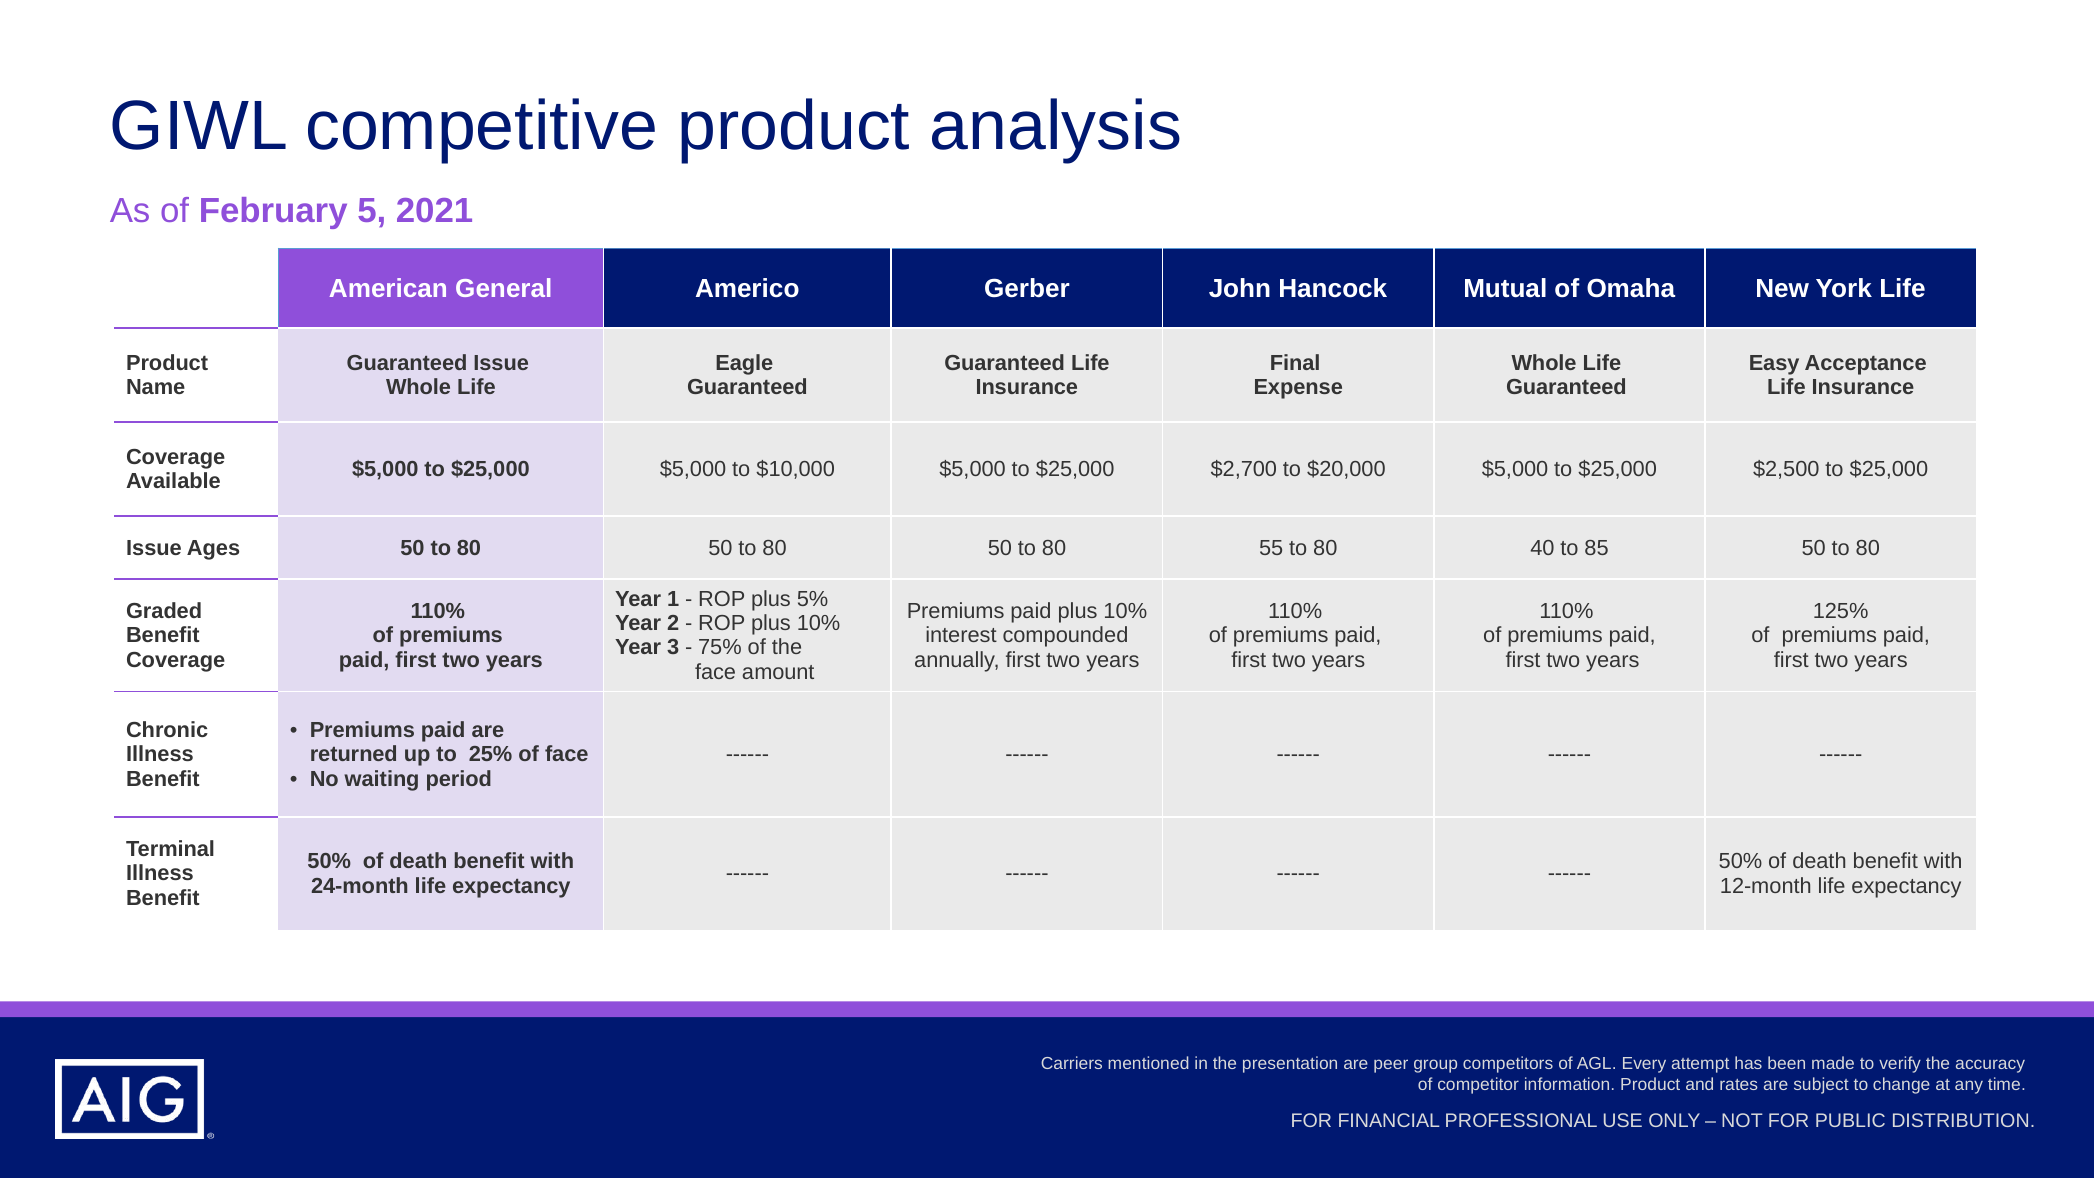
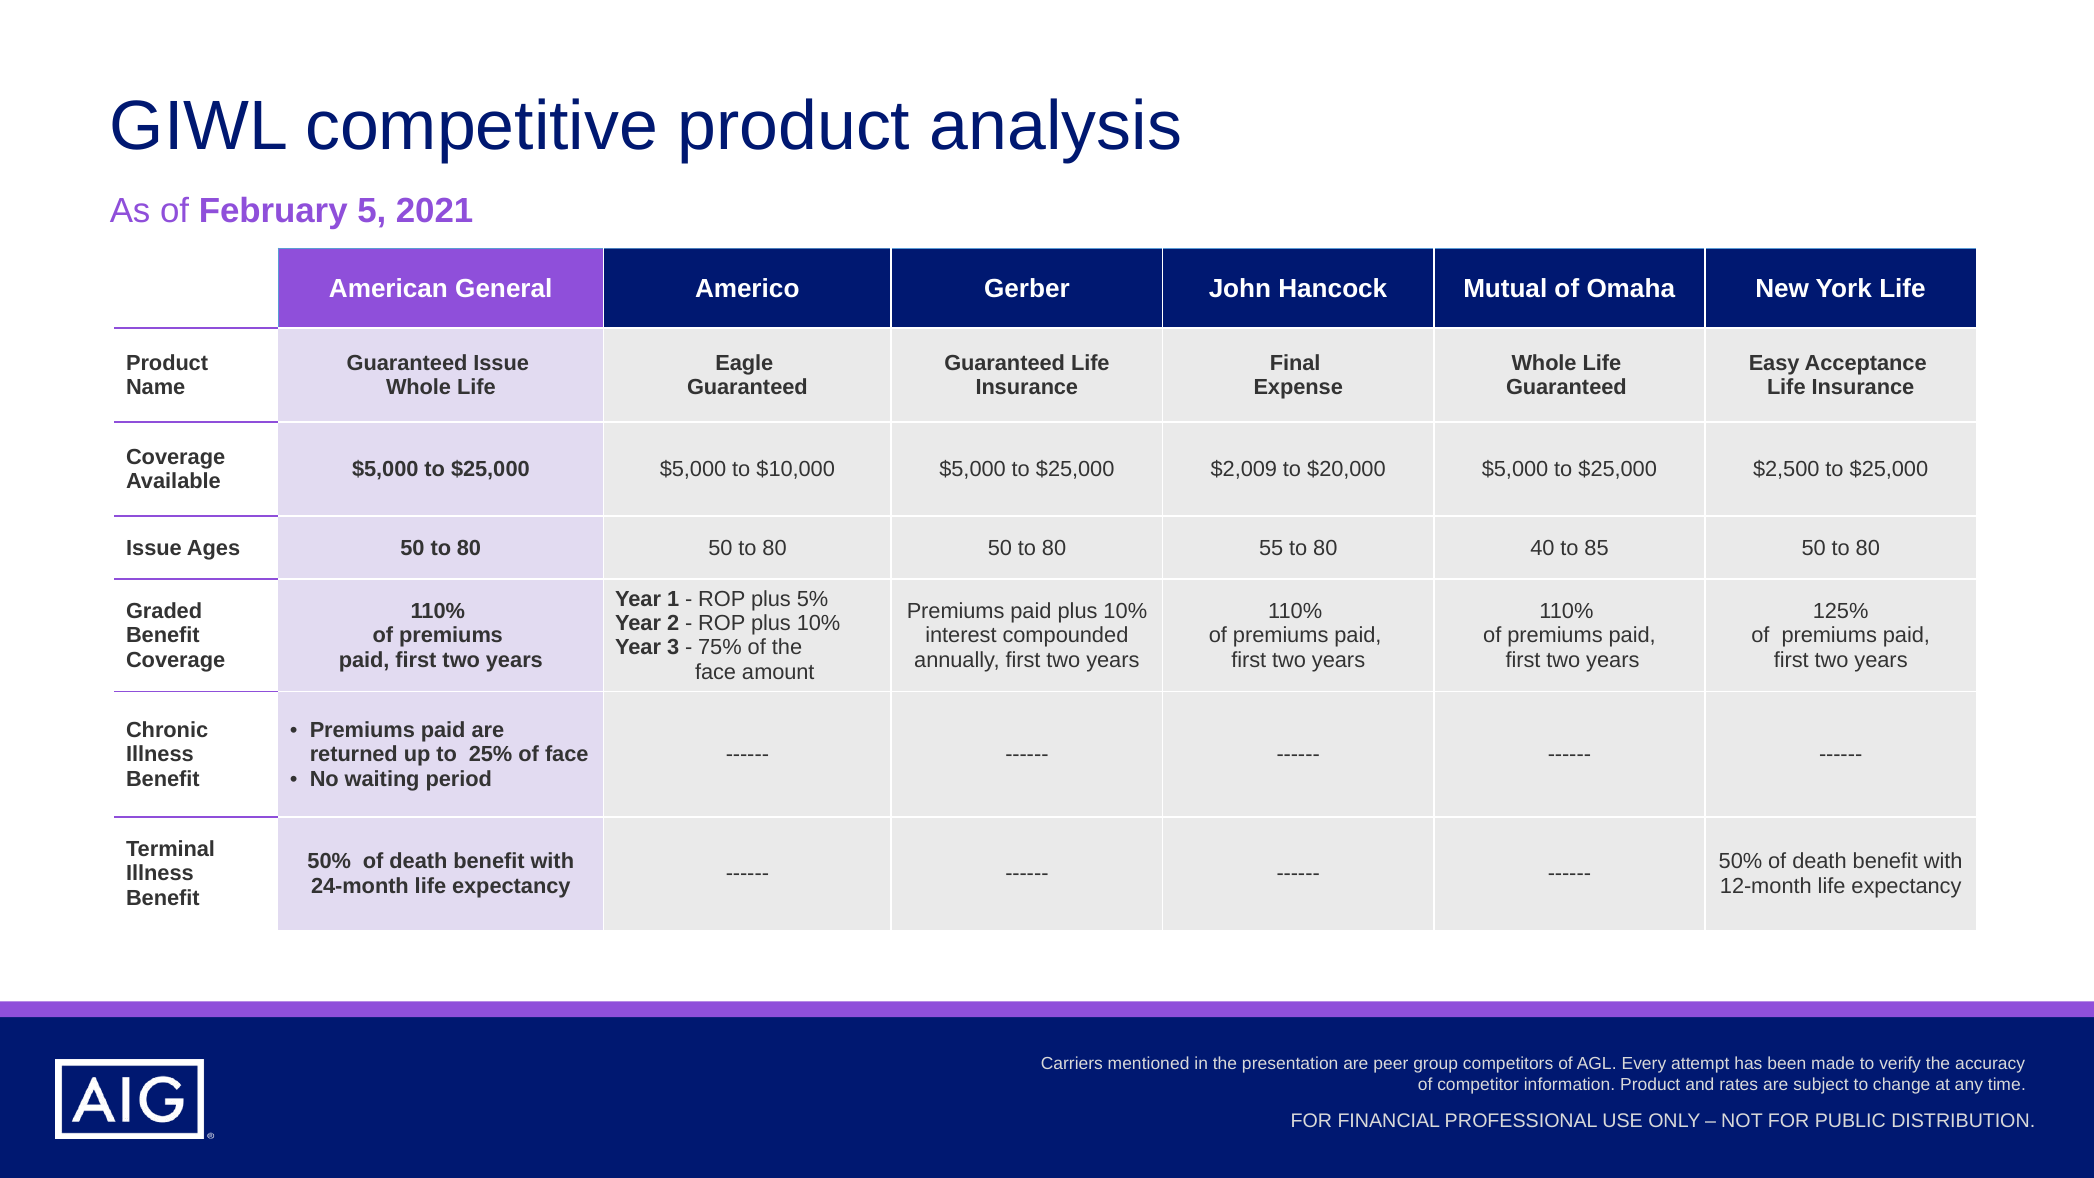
$2,700: $2,700 -> $2,009 (1244, 469)
